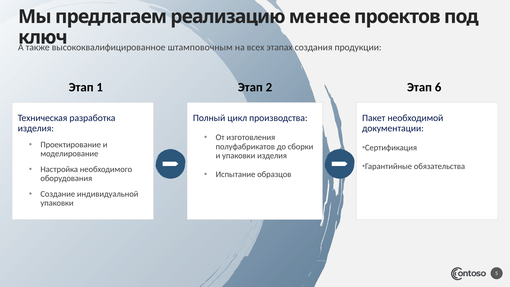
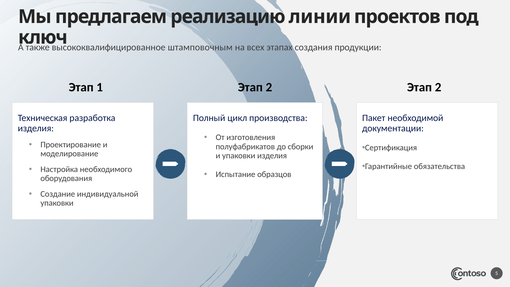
менее: менее -> линии (320, 17)
6: 6 -> 2 (438, 87)
